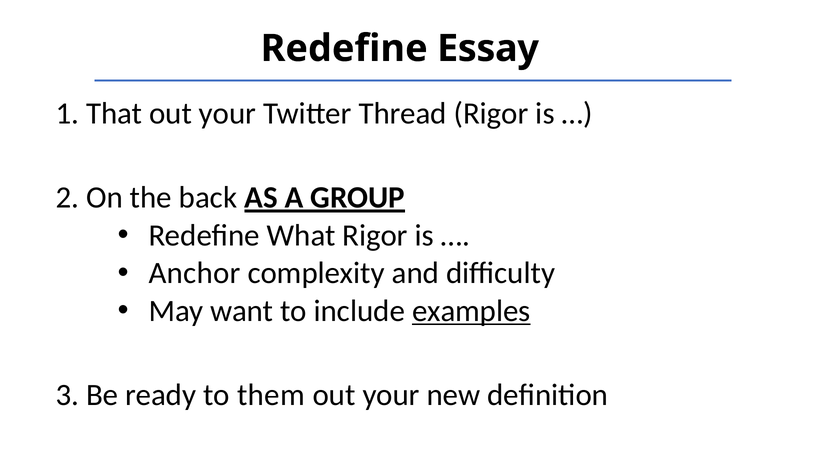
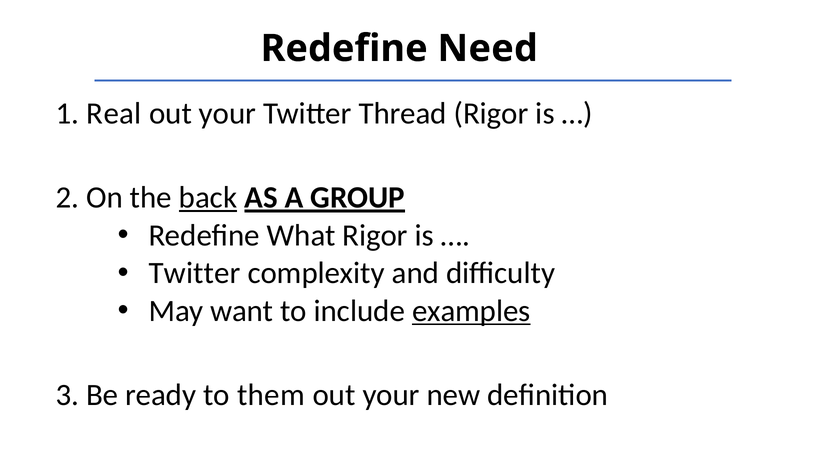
Essay: Essay -> Need (488, 48)
That: That -> Real (114, 113)
back underline: none -> present (208, 197)
Anchor: Anchor -> Twitter (195, 273)
